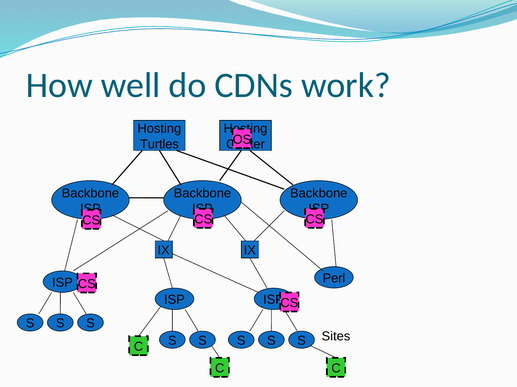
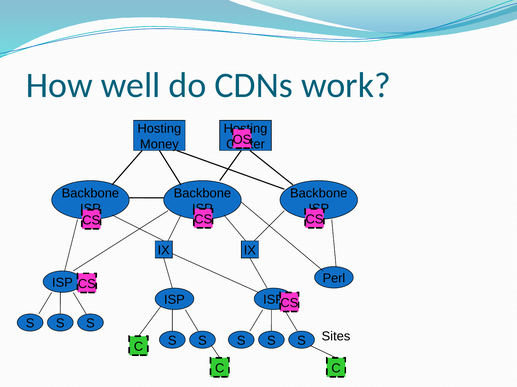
Turtles: Turtles -> Money (159, 144)
